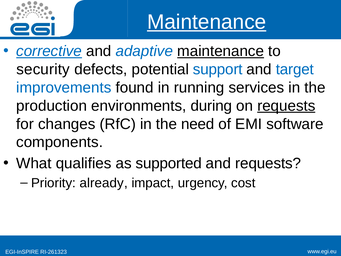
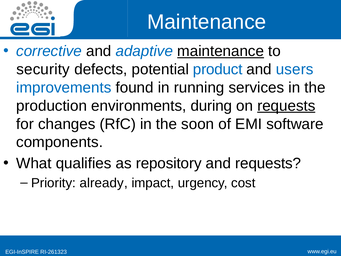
Maintenance underline: present -> none (207, 22)
corrective underline: present -> none (49, 51)
support: support -> product (218, 69)
target: target -> users (295, 69)
need: need -> soon (198, 124)
supported: supported -> repository (169, 163)
